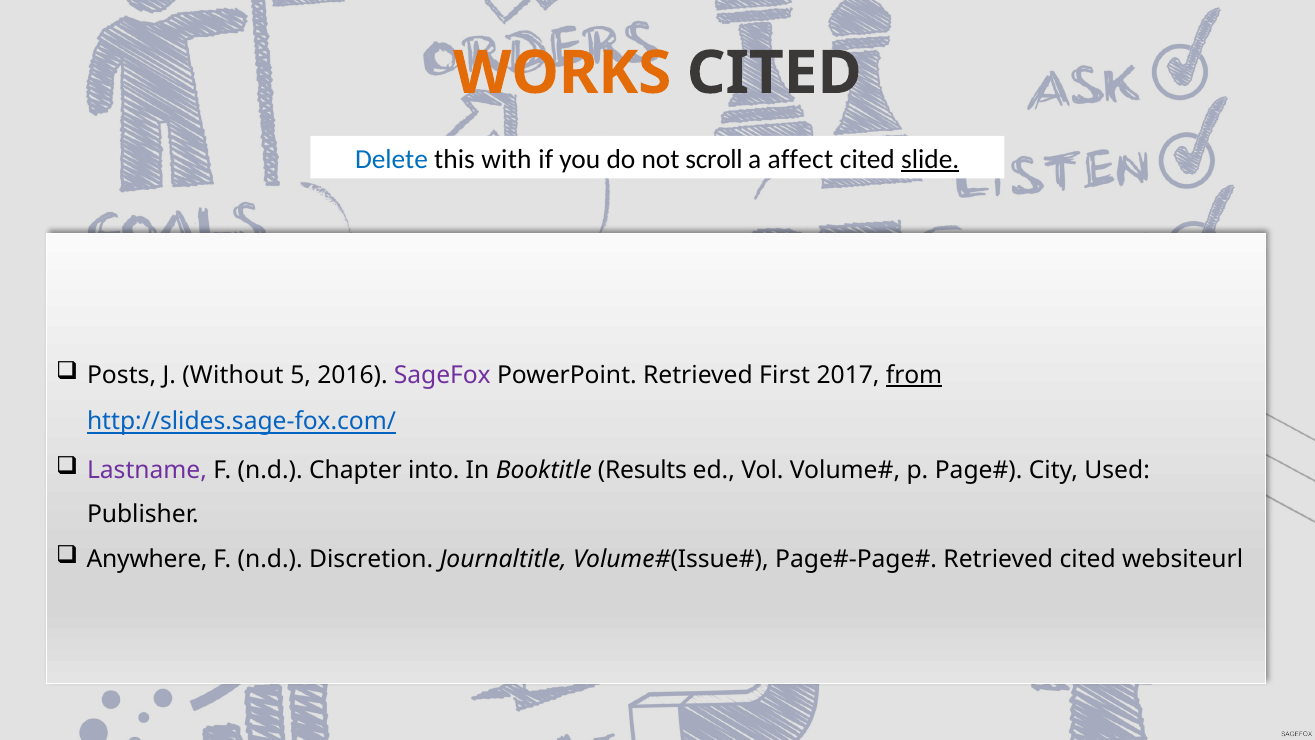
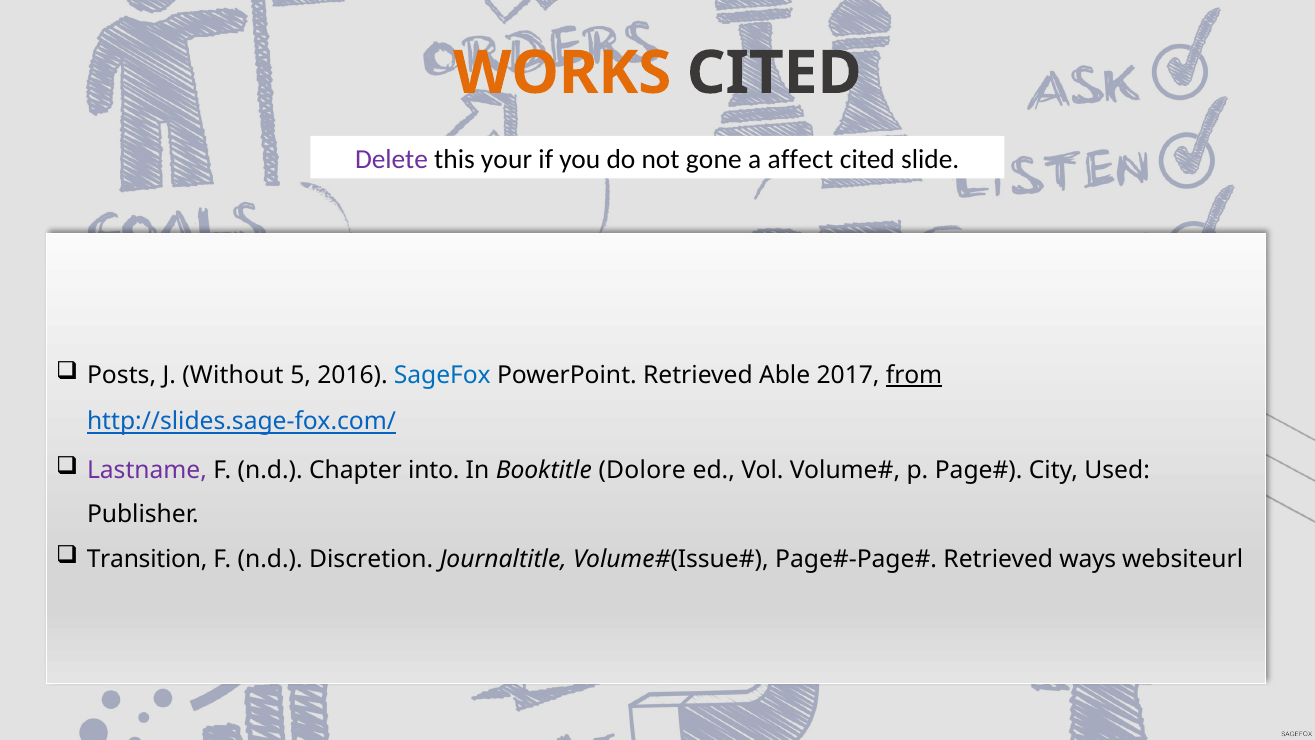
Delete colour: blue -> purple (392, 159)
with: with -> your (507, 159)
scroll: scroll -> gone (714, 159)
slide underline: present -> none (930, 159)
SageFox colour: purple -> blue (442, 375)
First: First -> Able (785, 375)
Results: Results -> Dolore (642, 470)
Anywhere: Anywhere -> Transition (147, 559)
Retrieved cited: cited -> ways (1088, 559)
